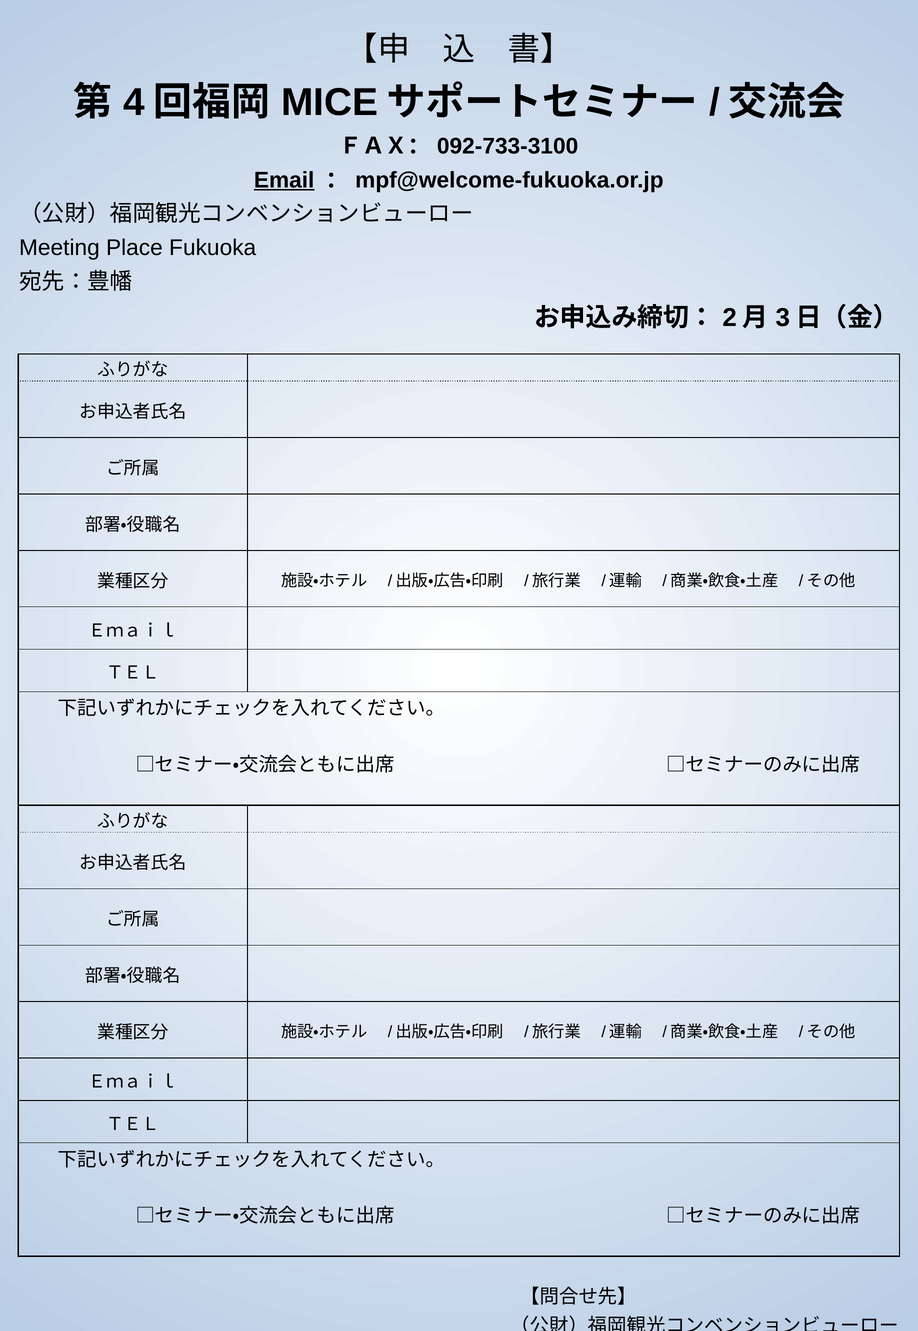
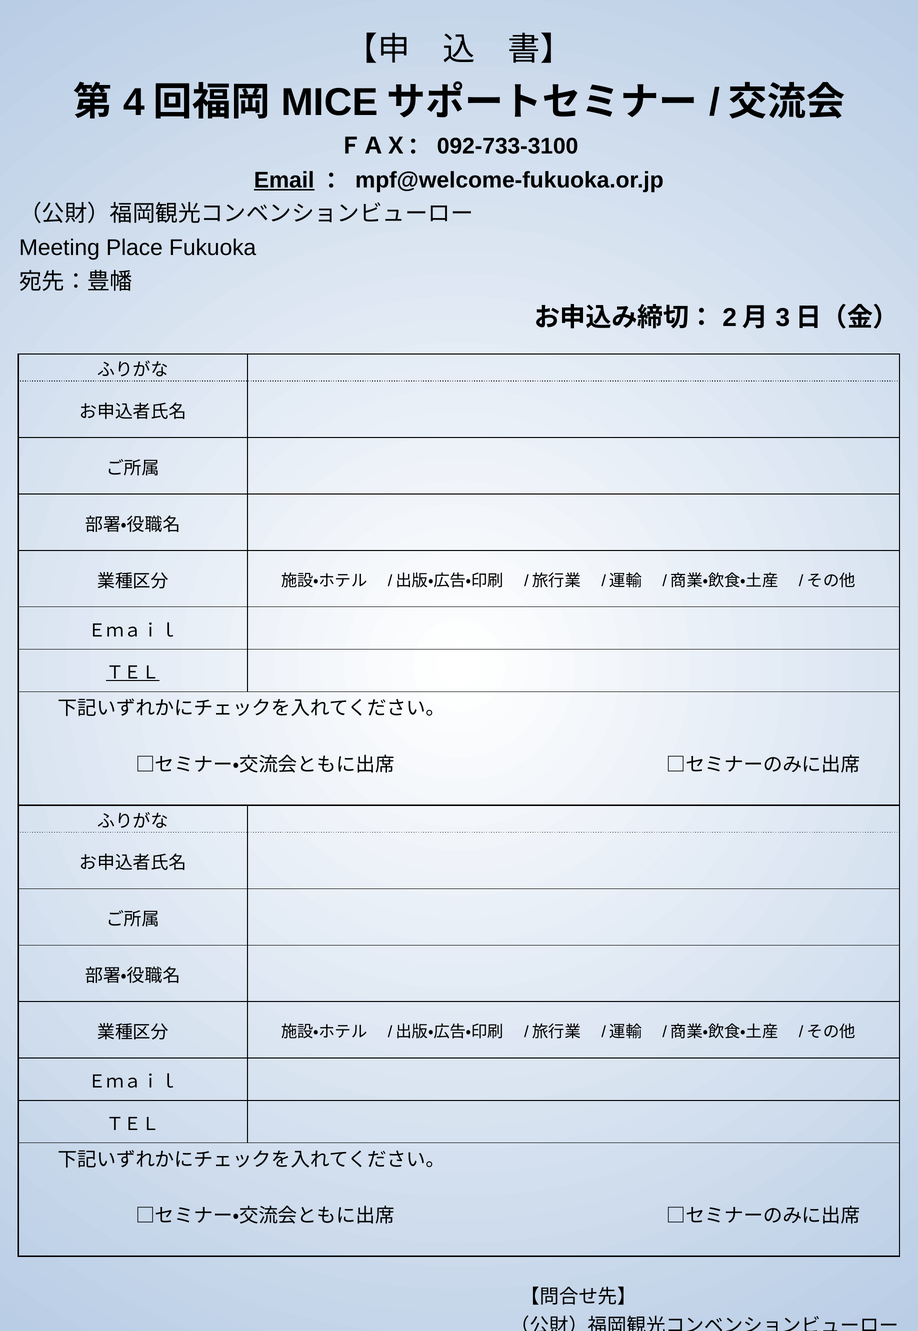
ＴＥＬ underline: none -> present (133, 673)
